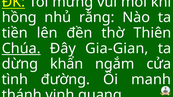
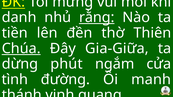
hồng: hồng -> danh (19, 17)
rằng underline: none -> present (97, 17)
Gia-Gian: Gia-Gian -> Gia-Giữa (117, 49)
khẩn: khẩn -> phút (67, 64)
